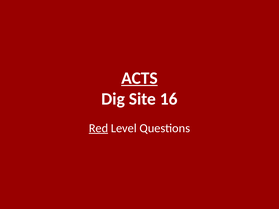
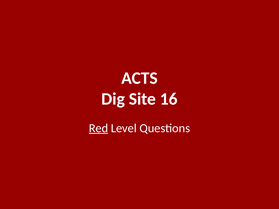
ACTS underline: present -> none (139, 78)
